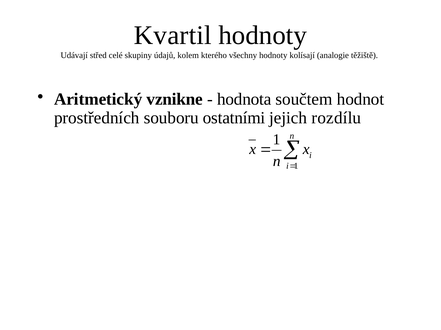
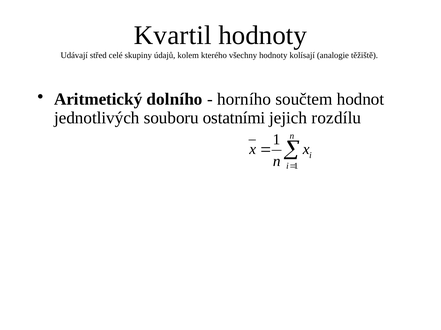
vznikne: vznikne -> dolního (175, 100)
hodnota: hodnota -> horního (244, 100)
prostředních: prostředních -> jednotlivých (97, 118)
